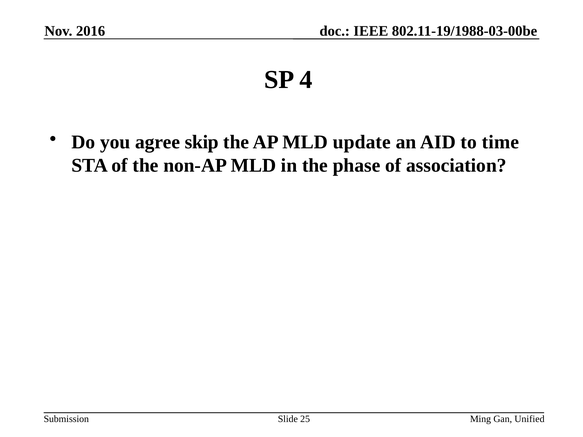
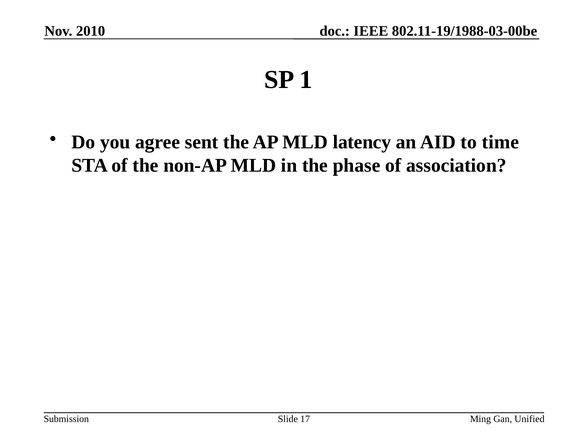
2016: 2016 -> 2010 (91, 31)
4: 4 -> 1 (306, 80)
skip: skip -> sent (202, 142)
update: update -> latency (362, 142)
25: 25 -> 17 (305, 419)
